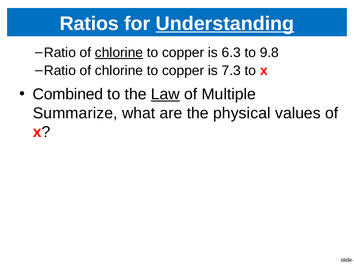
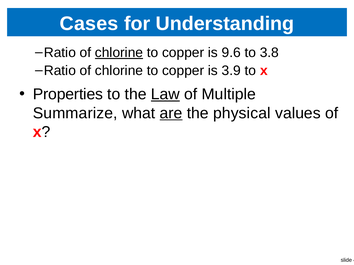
Ratios: Ratios -> Cases (89, 24)
Understanding underline: present -> none (225, 24)
6.3: 6.3 -> 9.6 (231, 53)
9.8: 9.8 -> 3.8 (269, 53)
7.3: 7.3 -> 3.9 (231, 71)
Combined: Combined -> Properties (68, 94)
are underline: none -> present (171, 113)
